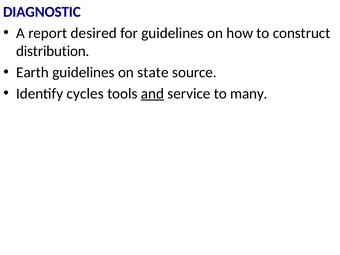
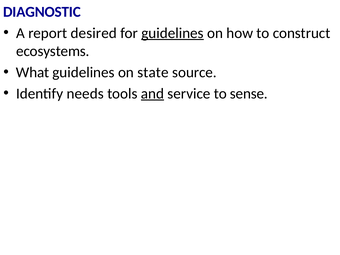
guidelines underline: none -> present (172, 33)
distribution: distribution -> ecosystems (53, 51)
Earth: Earth -> What (33, 72)
cycles: cycles -> needs (85, 94)
many: many -> sense (249, 94)
